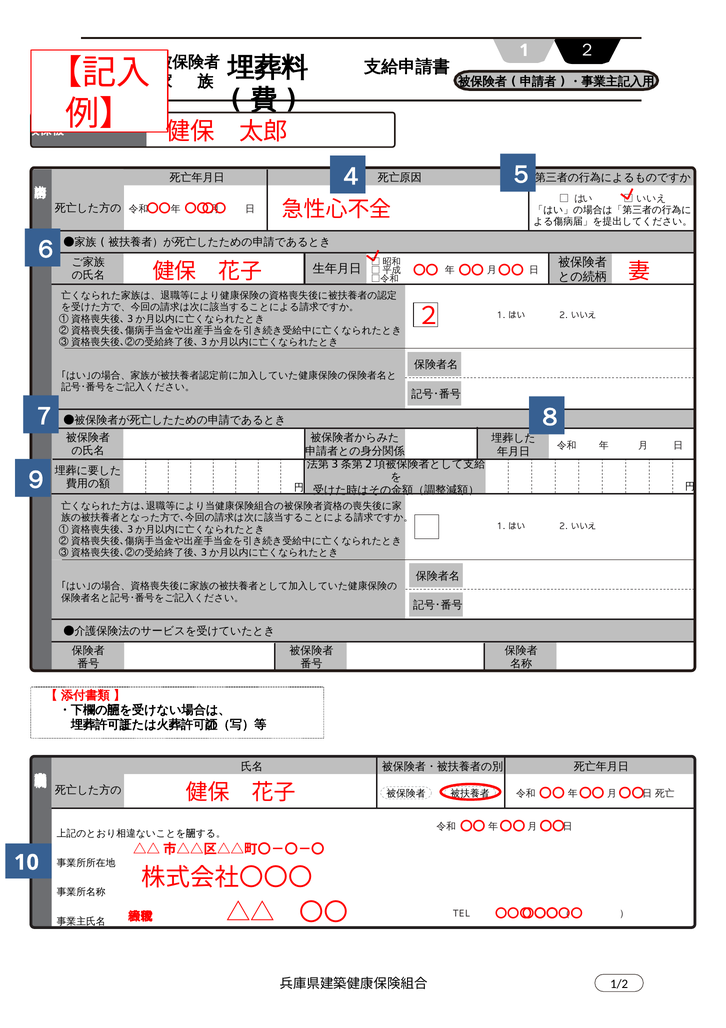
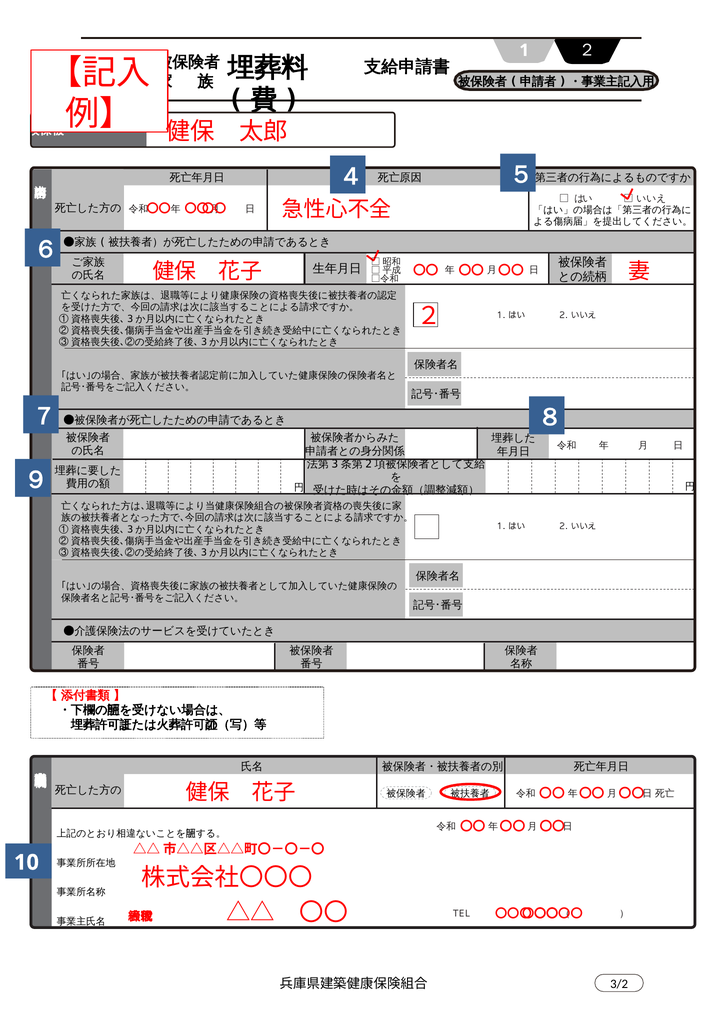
1/2: 1/2 -> 3/2 (619, 983)
